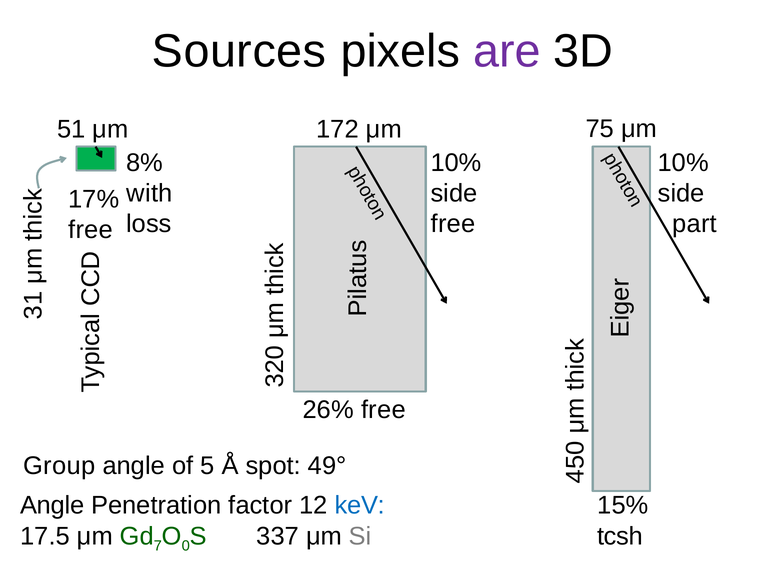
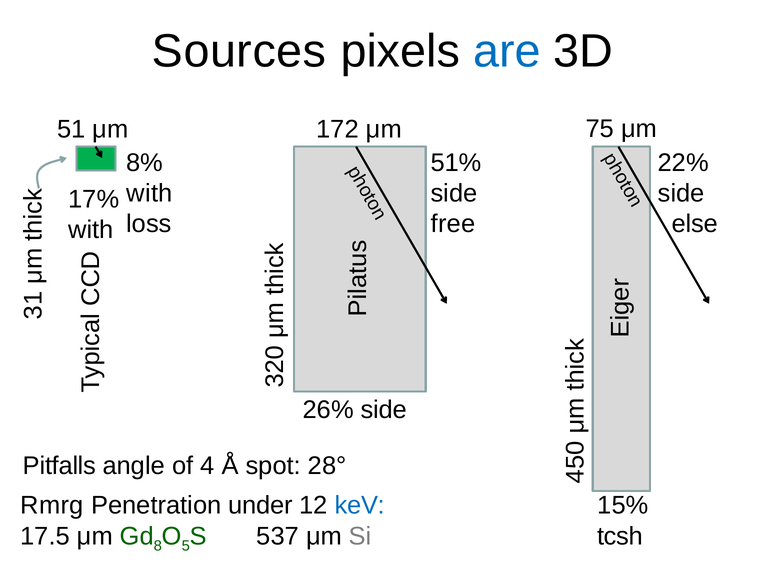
are colour: purple -> blue (507, 51)
10%: 10% -> 51% (456, 163)
10%: 10% -> 22% (683, 163)
part: part -> else (695, 224)
free: free -> with (91, 230)
26% free: free -> side (384, 410)
Group: Group -> Pitfalls (60, 466)
of 5: 5 -> 4 (207, 466)
49°: 49° -> 28° (327, 466)
Angle: Angle -> Rmrg (52, 505)
factor: factor -> under (260, 505)
7: 7 -> 8 (158, 546)
0: 0 -> 5 (186, 546)
337: 337 -> 537 (278, 536)
